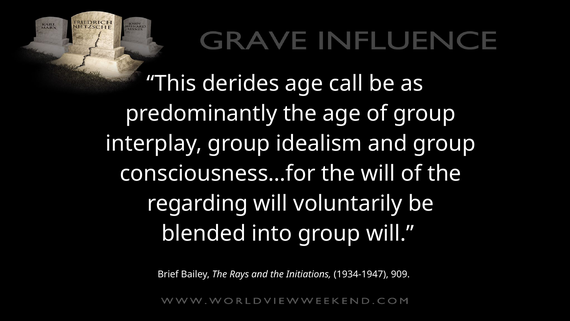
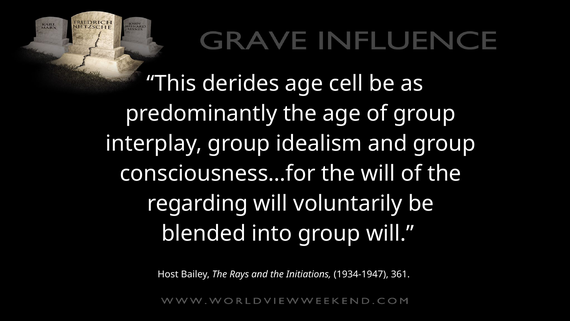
call: call -> cell (346, 84)
Brief: Brief -> Host (168, 274)
909: 909 -> 361 (400, 274)
